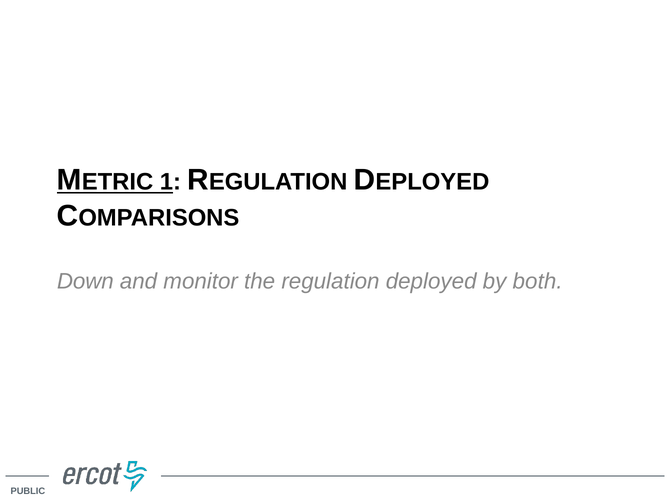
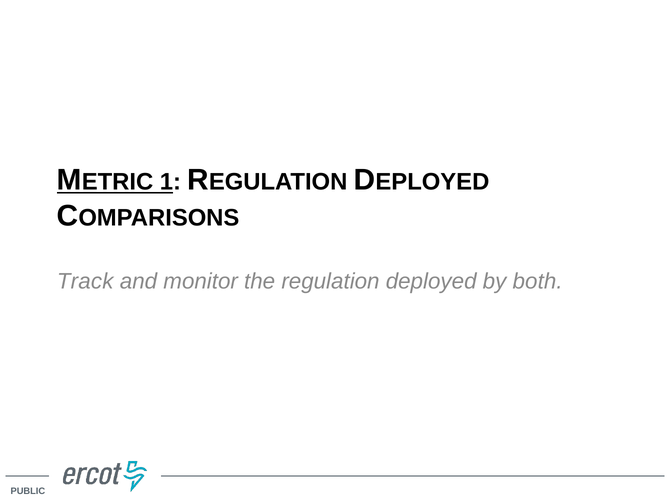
Down: Down -> Track (85, 281)
